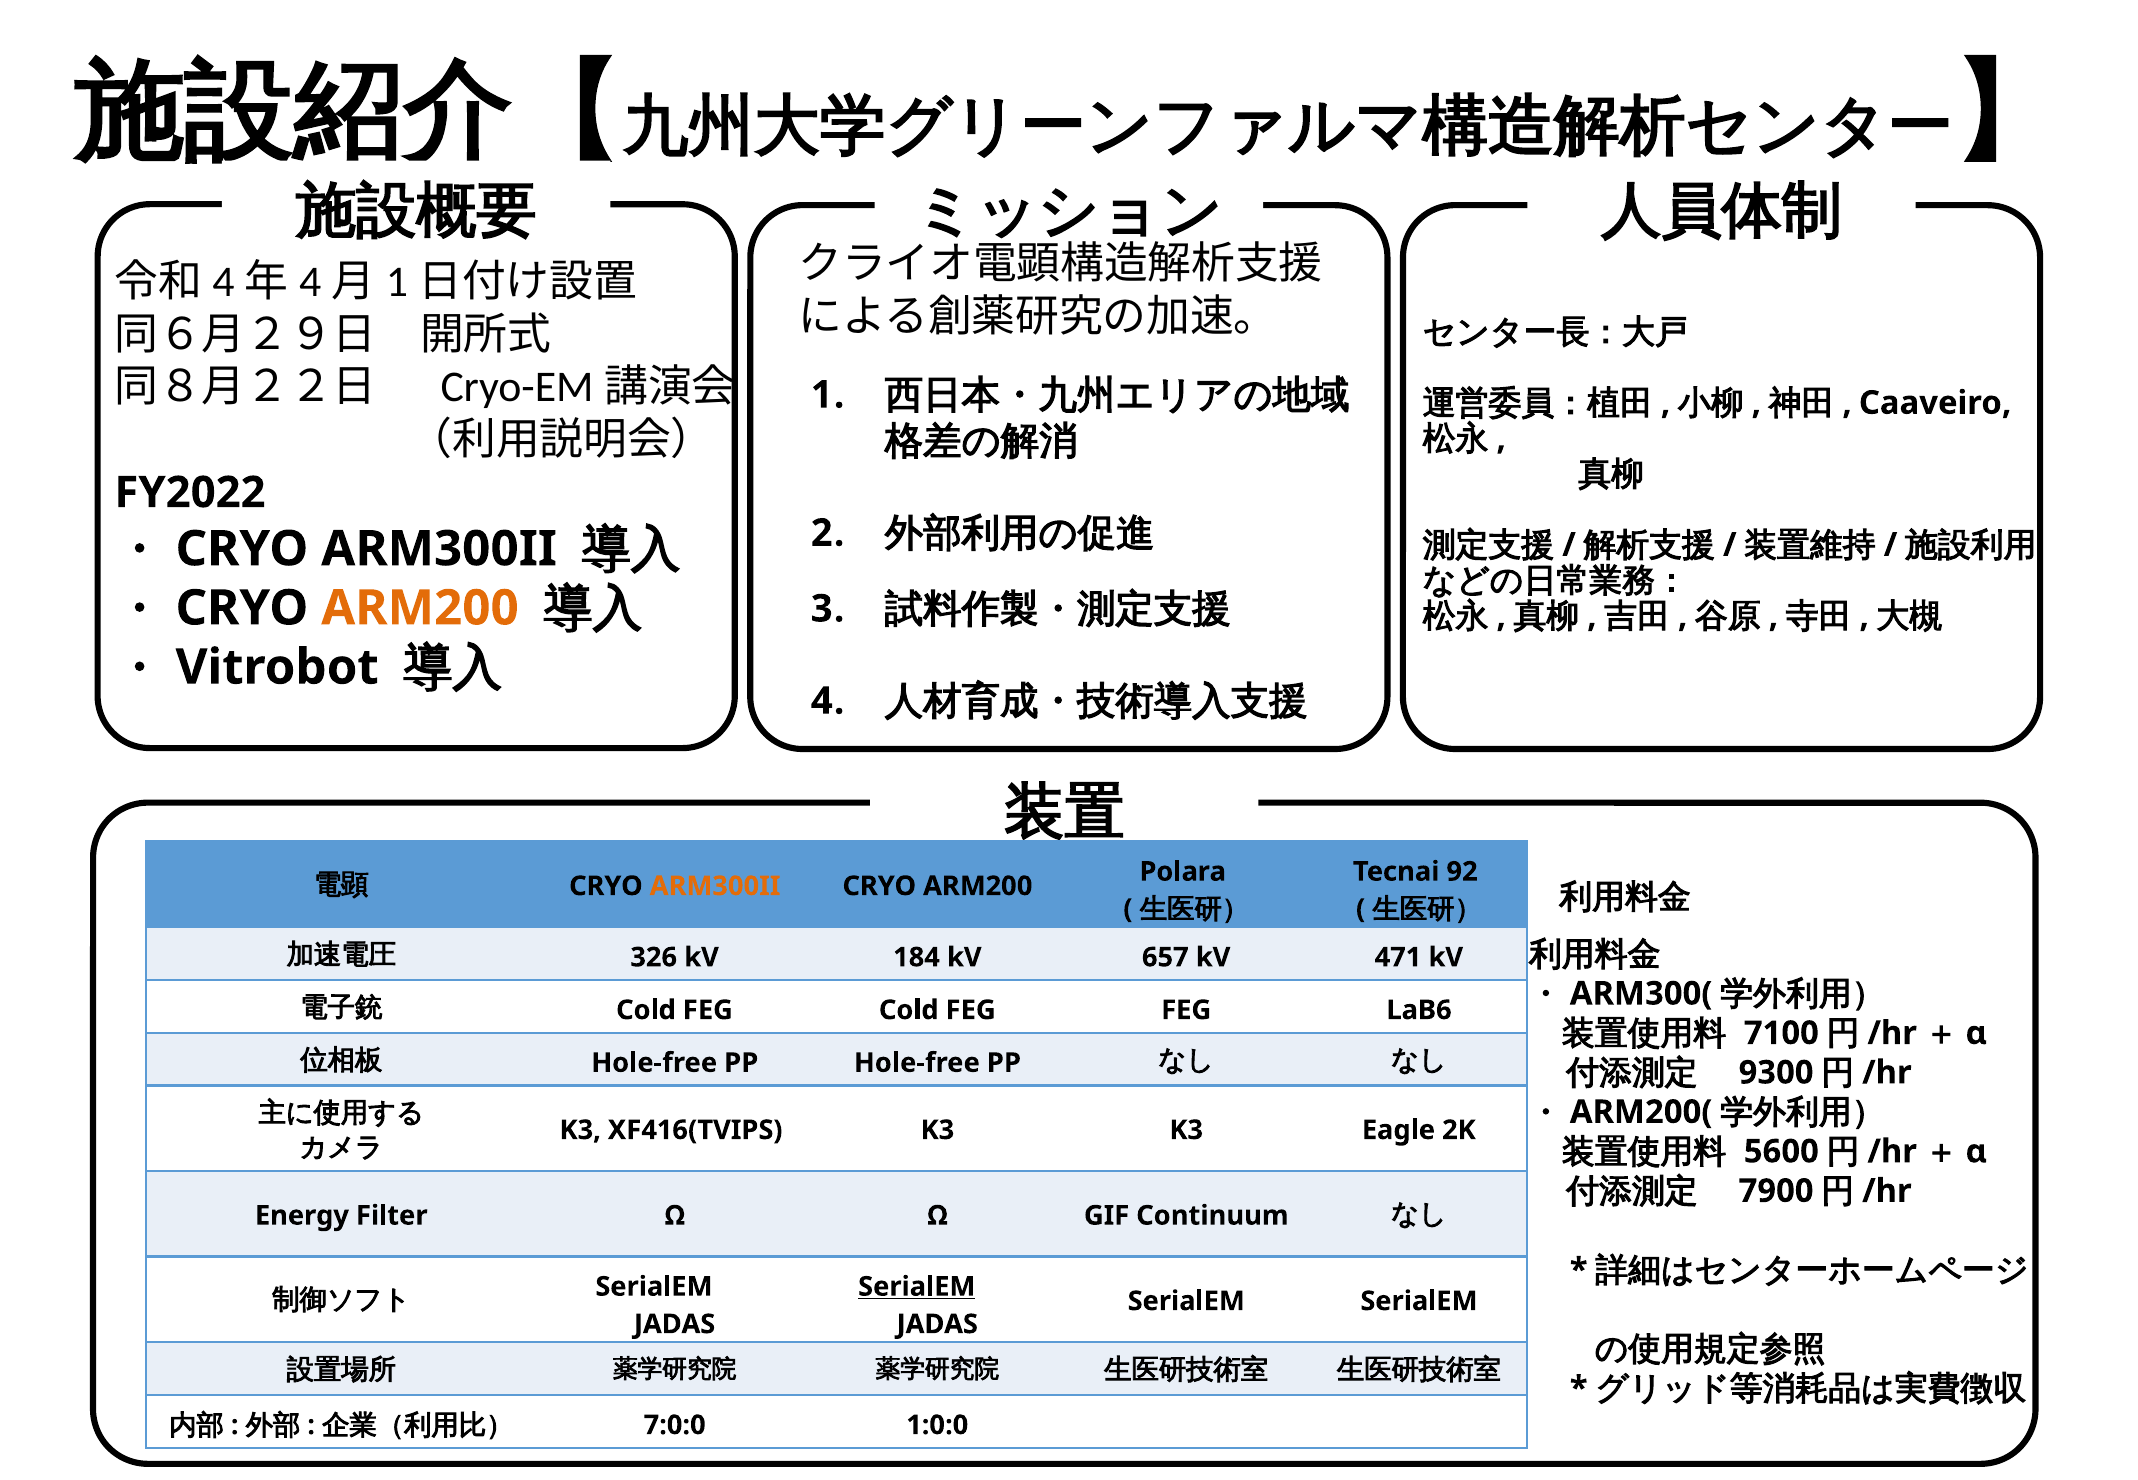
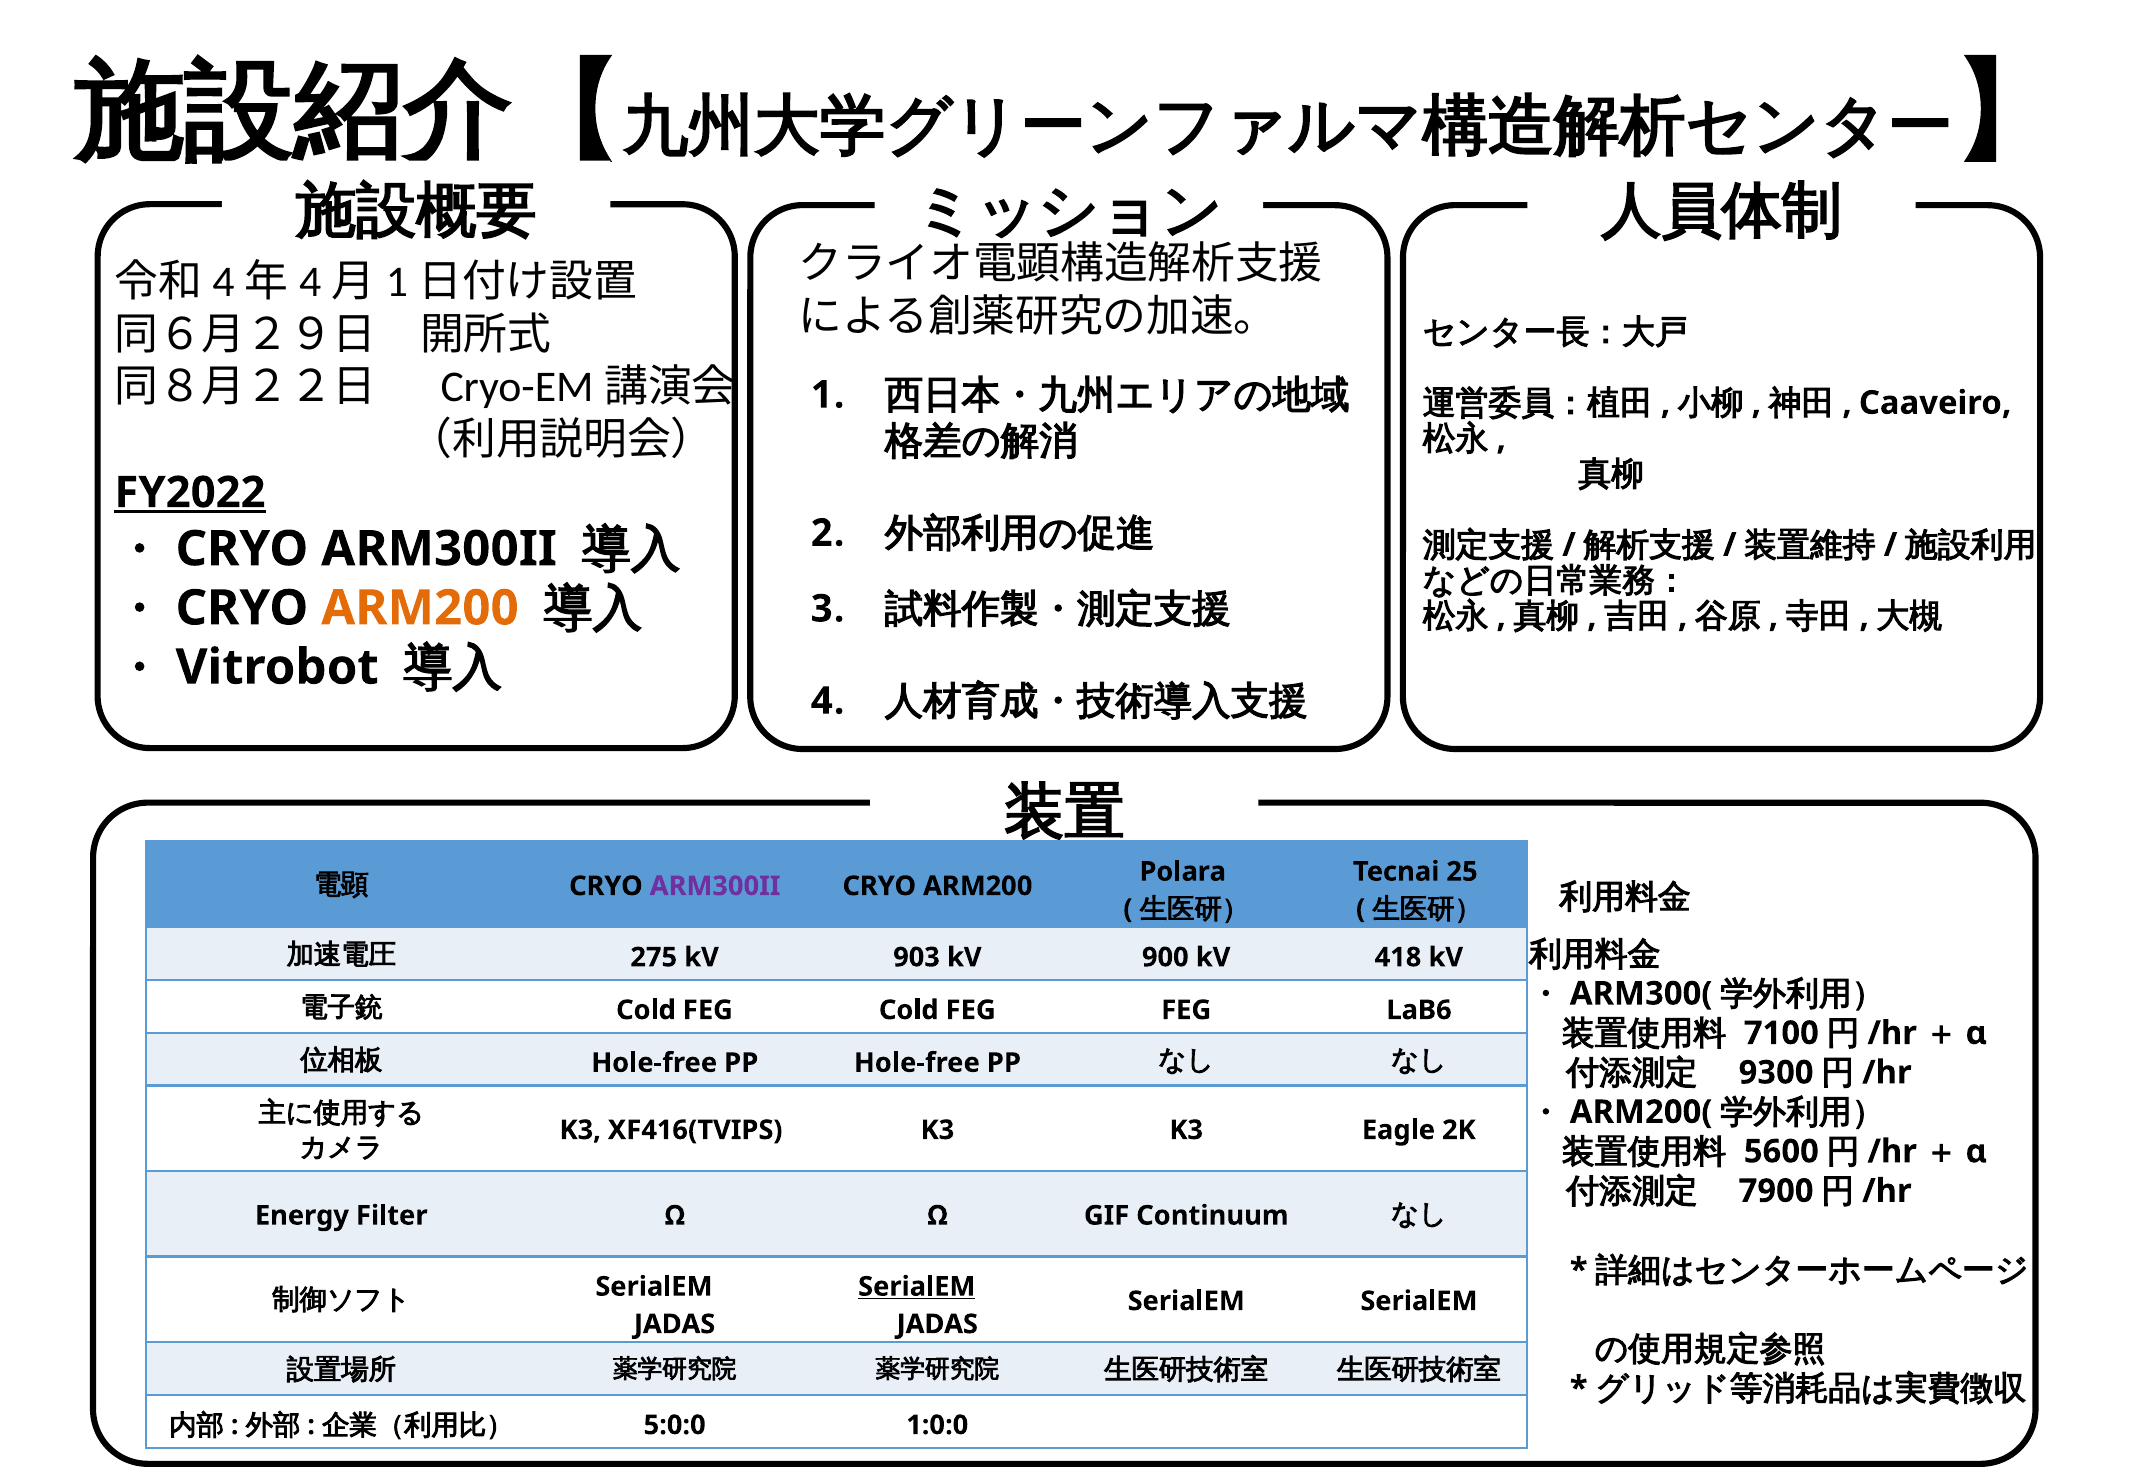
FY2022 underline: none -> present (190, 493)
92: 92 -> 25 (1462, 872)
ARM300II colour: orange -> purple (715, 886)
326: 326 -> 275 (654, 957)
184: 184 -> 903 (917, 957)
657: 657 -> 900 (1165, 957)
471: 471 -> 418 (1398, 957)
7:0:0: 7:0:0 -> 5:0:0 (675, 1425)
